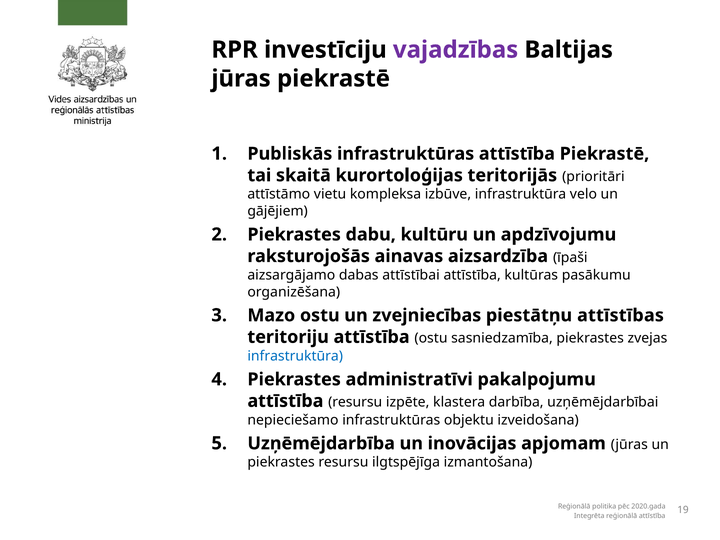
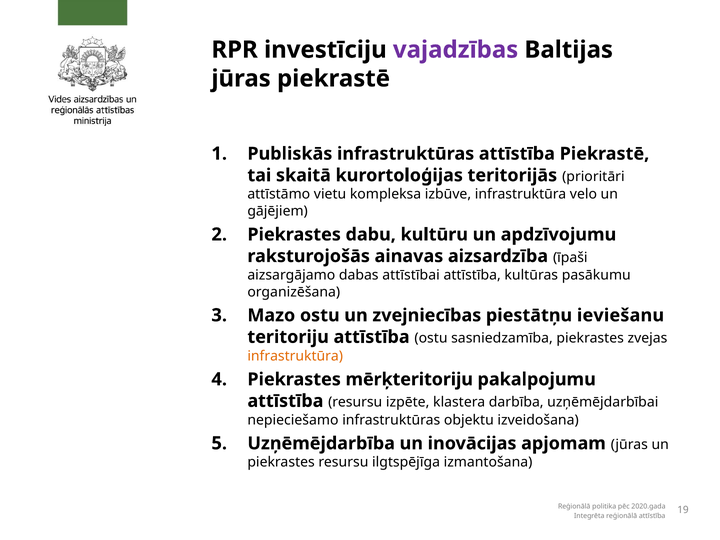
attīstības: attīstības -> ieviešanu (620, 315)
infrastruktūra colour: blue -> orange (295, 356)
administratīvi: administratīvi -> mērķteritoriju (409, 379)
